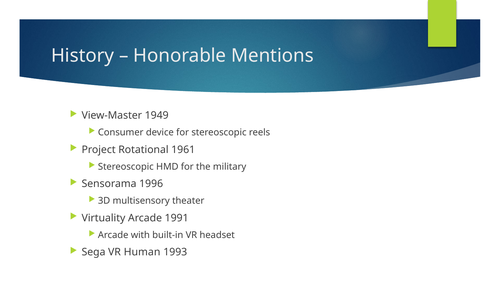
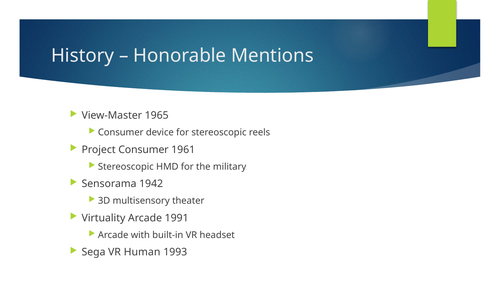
1949: 1949 -> 1965 (157, 116)
Project Rotational: Rotational -> Consumer (143, 150)
1996: 1996 -> 1942 (151, 184)
